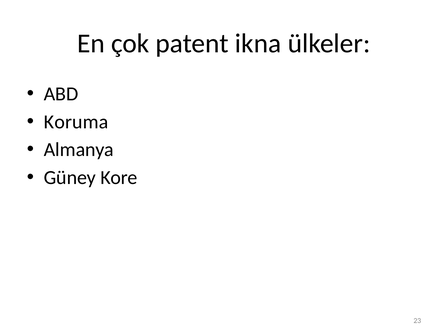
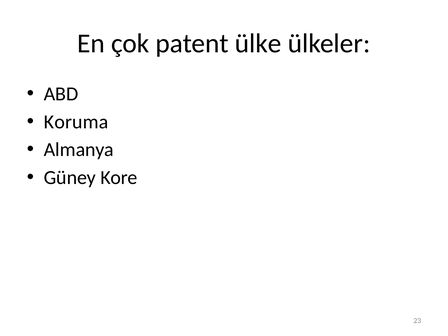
ikna: ikna -> ülke (258, 43)
